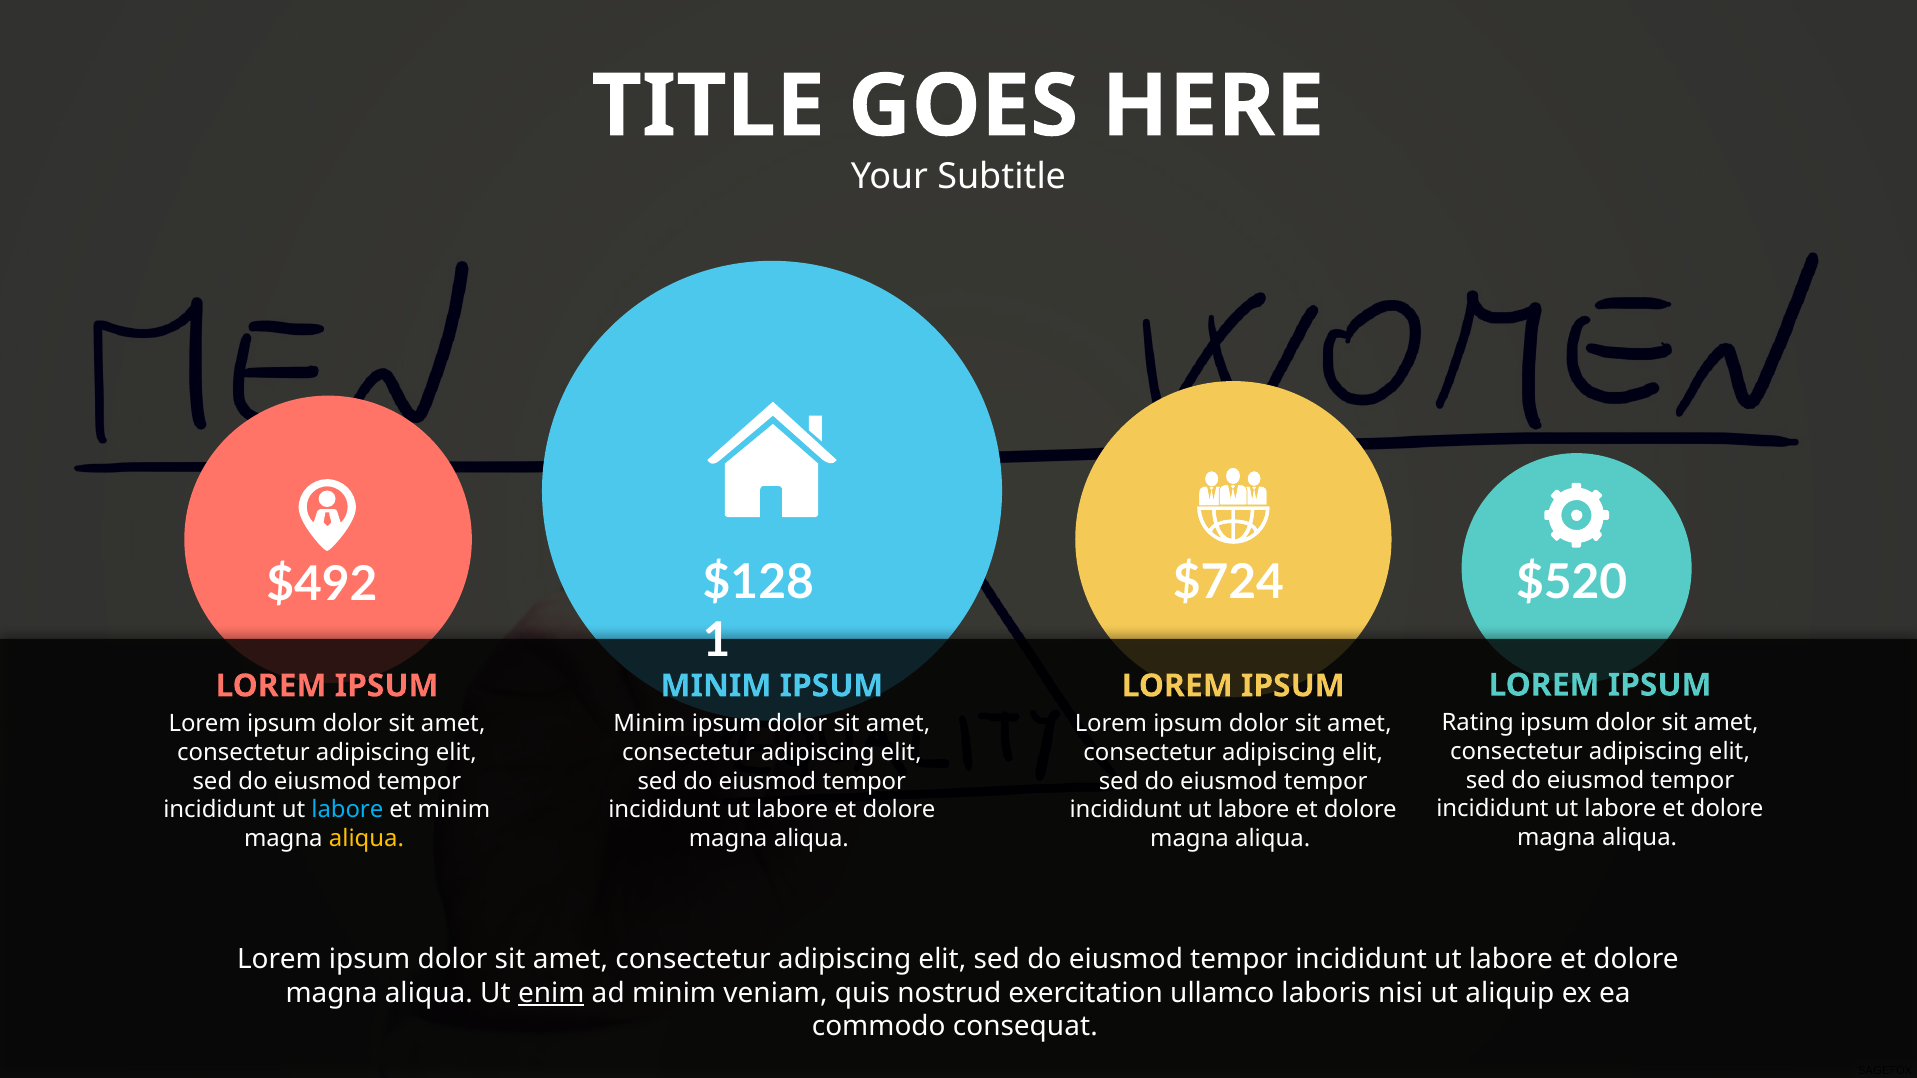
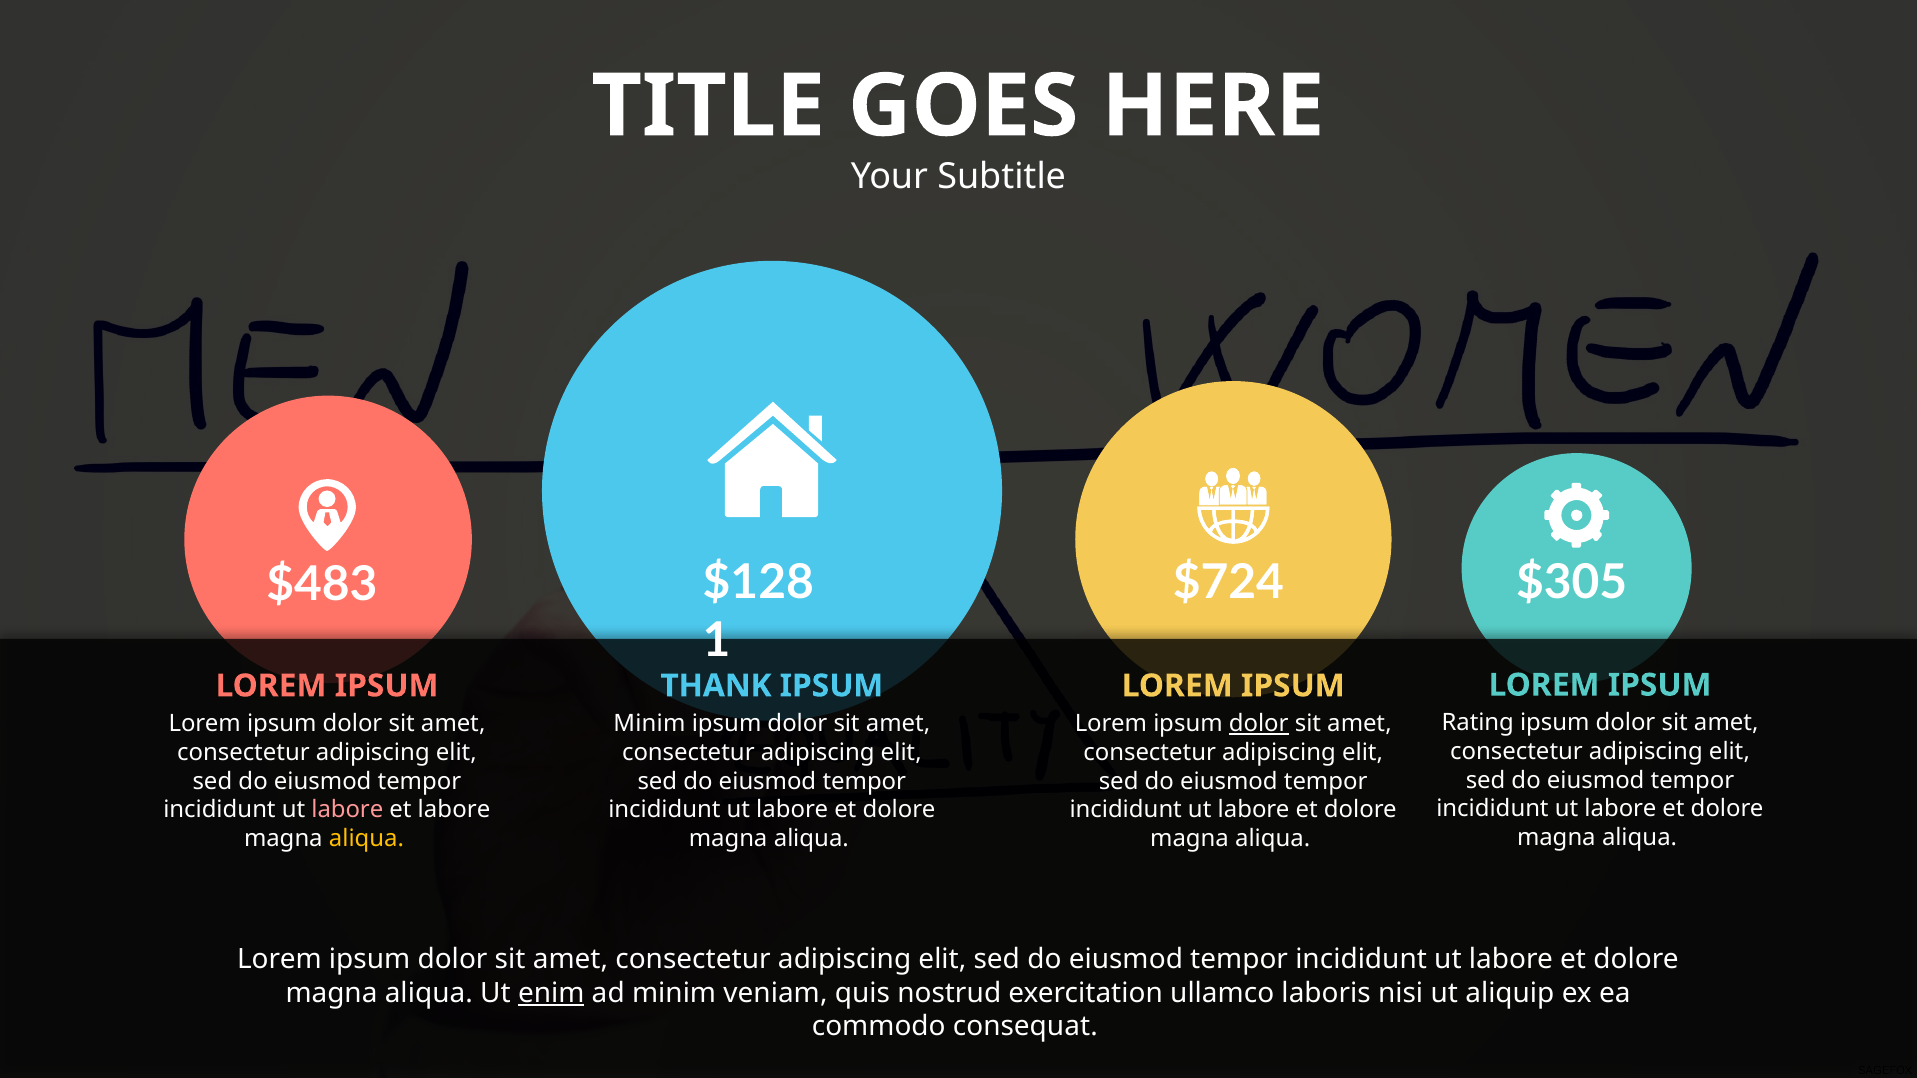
$520: $520 -> $305 (1572, 583)
$492: $492 -> $483 (322, 585)
MINIM: MINIM -> THANK (716, 686)
dolor underline: none -> present (1259, 724)
labore colour: light blue -> pink (347, 810)
et minim: minim -> labore (454, 810)
